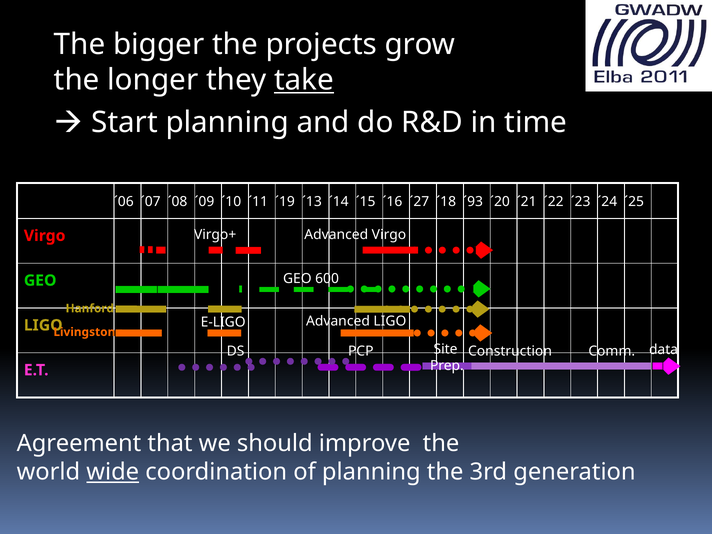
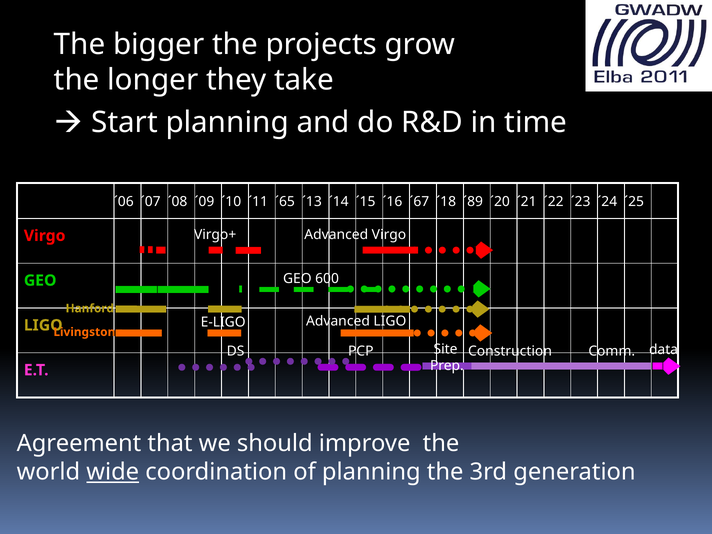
take underline: present -> none (304, 80)
´19: ´19 -> ´65 (285, 202)
´27: ´27 -> ´67 (419, 202)
´93: ´93 -> ´89 (473, 202)
